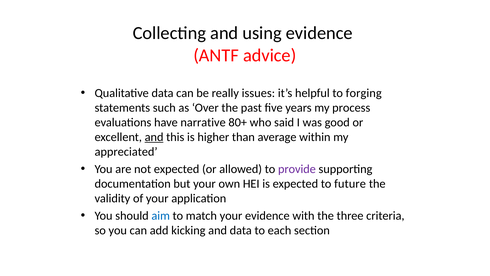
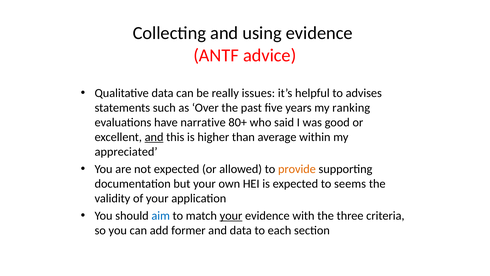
forging: forging -> advises (364, 93)
process: process -> ranking (351, 108)
provide colour: purple -> orange (297, 169)
future: future -> seems (350, 184)
your underline: none -> present (231, 215)
kicking: kicking -> former (188, 230)
